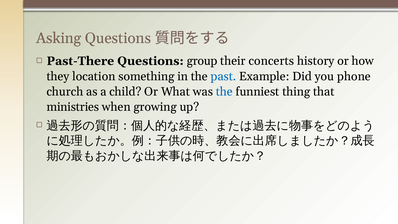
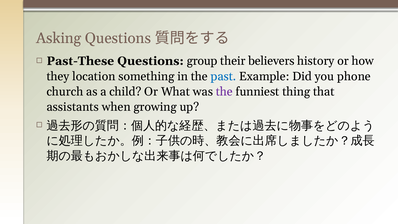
Past-There: Past-There -> Past-These (80, 61)
concerts: concerts -> believers (271, 61)
the colour: blue -> purple (224, 92)
ministries: ministries -> assistants (73, 107)
